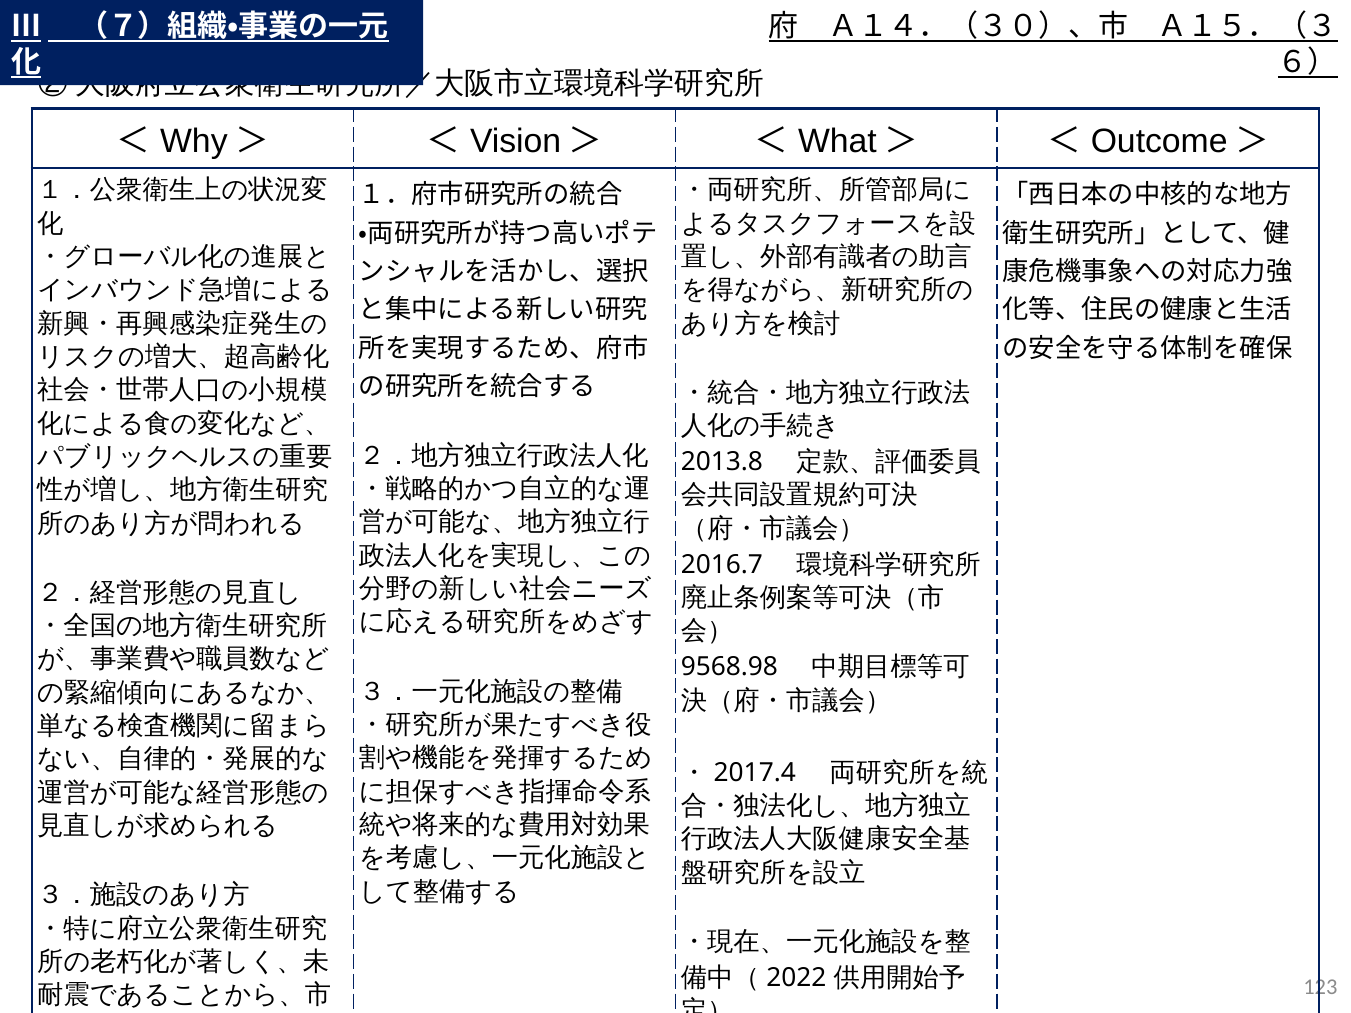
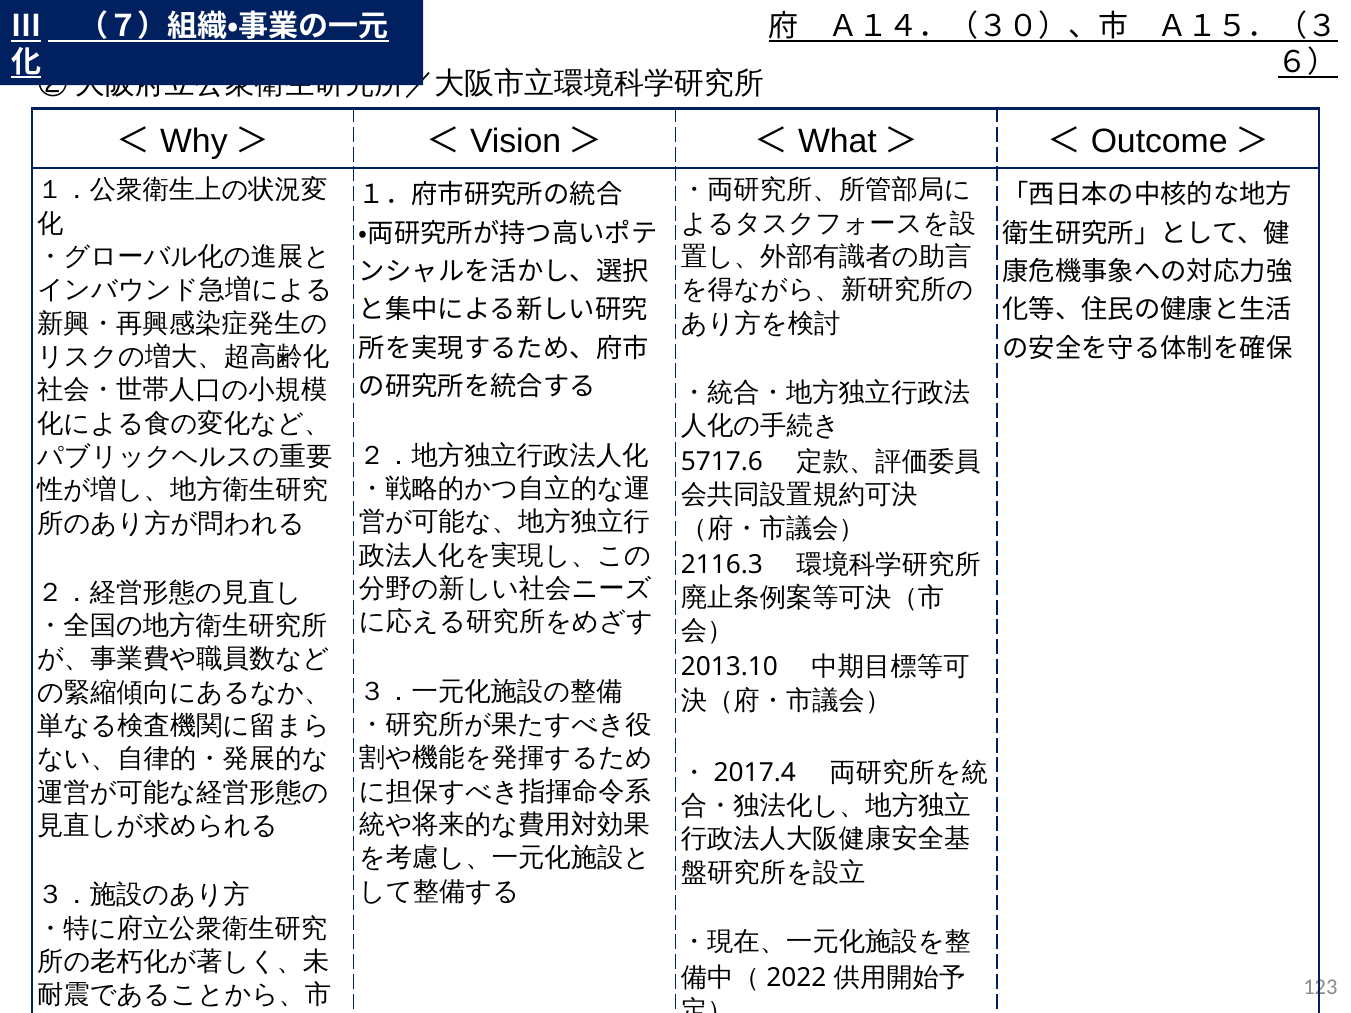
2013.8: 2013.8 -> 5717.6 (722, 462)
2016.7: 2016.7 -> 2116.3 (722, 565)
9568.98: 9568.98 -> 2013.10 (729, 667)
